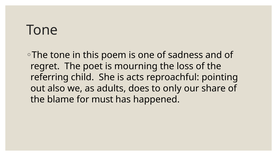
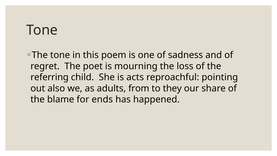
does: does -> from (139, 88)
only: only -> they (172, 88)
must: must -> ends (102, 99)
